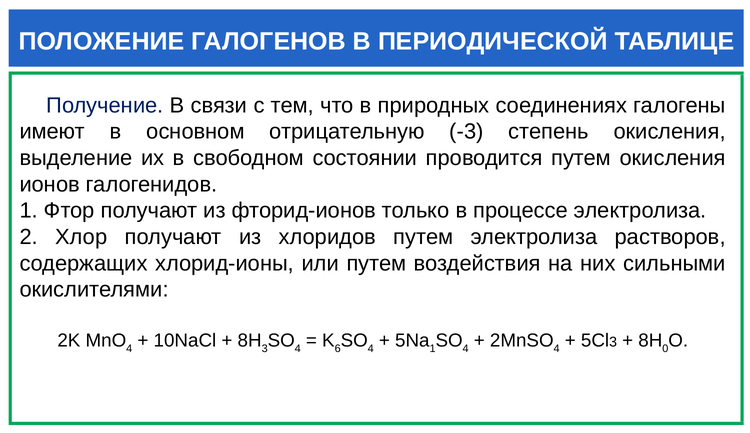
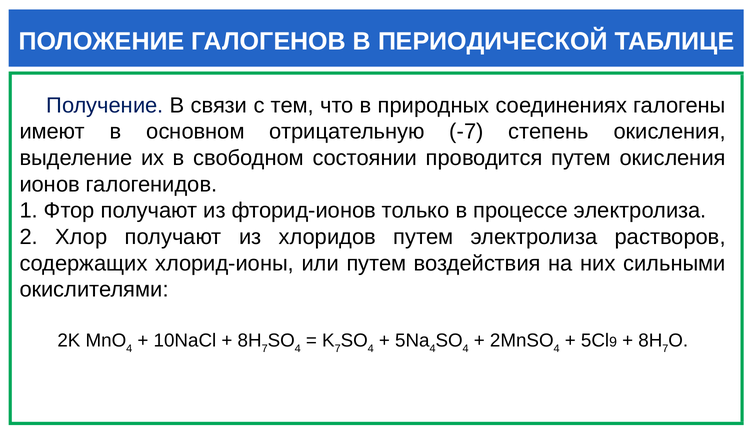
-3: -3 -> -7 (467, 132)
3: 3 -> 7 (265, 348)
6: 6 -> 7 (338, 348)
1: 1 -> 4 (433, 348)
3: 3 -> 9 (613, 342)
0: 0 -> 7 (665, 348)
